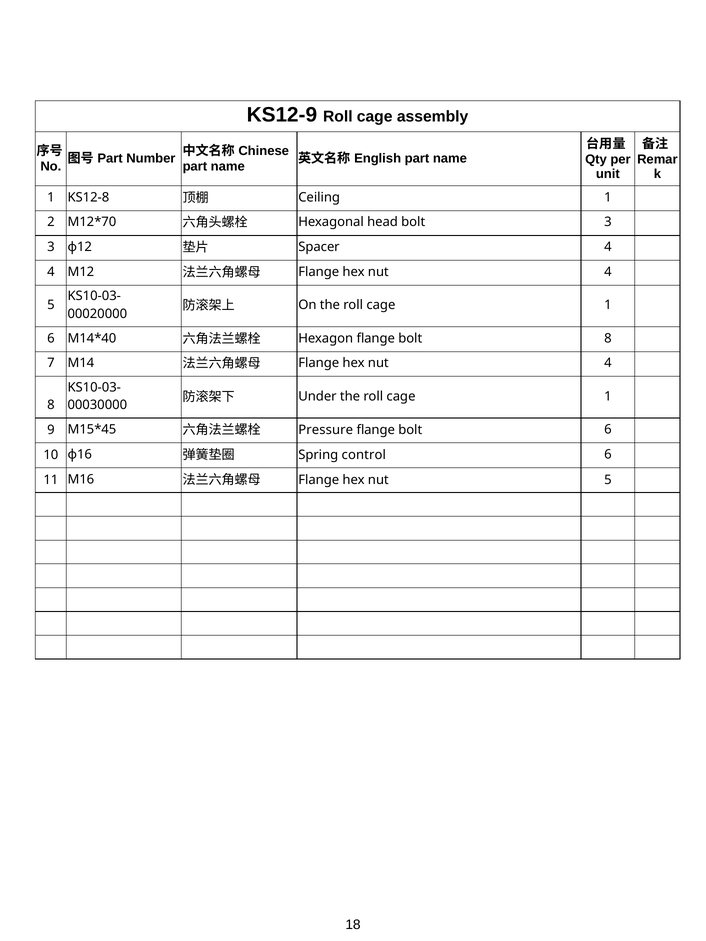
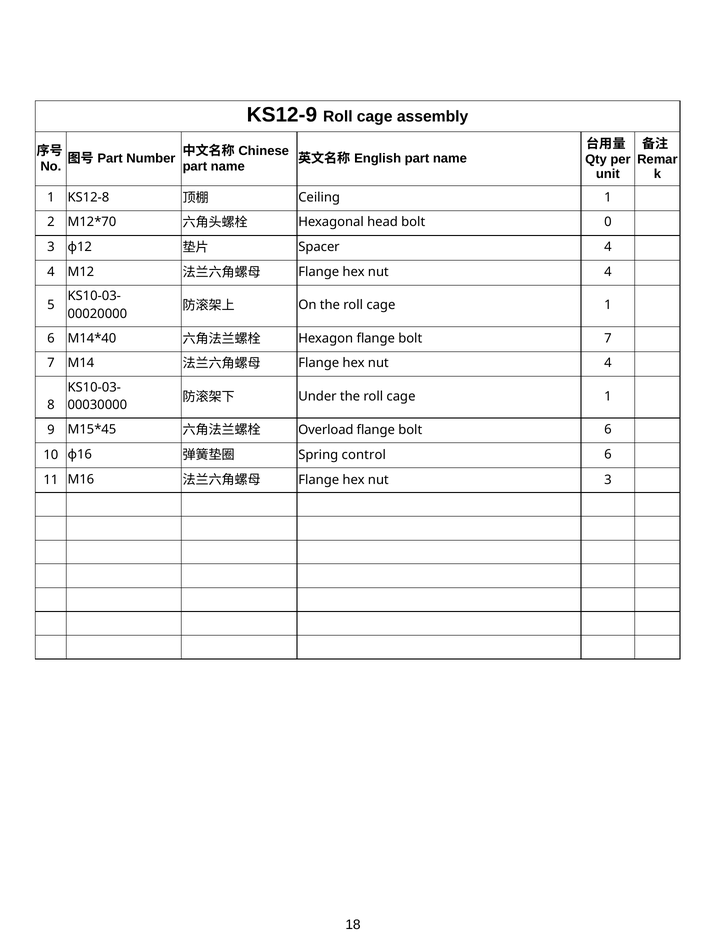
bolt 3: 3 -> 0 (608, 222)
bolt 8: 8 -> 7 (608, 338)
Pressure: Pressure -> Overload (326, 430)
nut 5: 5 -> 3 (608, 480)
